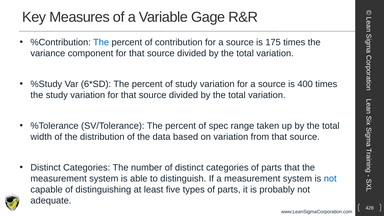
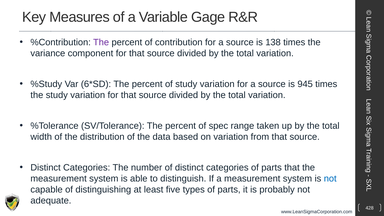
The colour: blue -> purple (101, 42)
175: 175 -> 138 (273, 42)
400: 400 -> 945 (305, 84)
